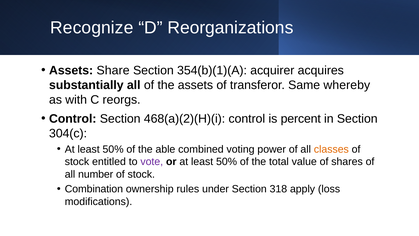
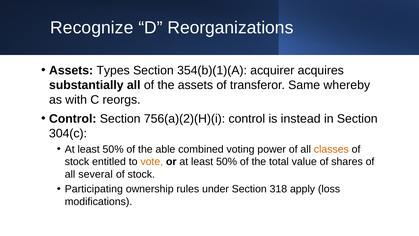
Share: Share -> Types (113, 70)
468(a)(2)(H)(i: 468(a)(2)(H)(i -> 756(a)(2)(H)(i (185, 119)
percent: percent -> instead (301, 119)
vote colour: purple -> orange (152, 162)
number: number -> several (96, 174)
Combination: Combination -> Participating (94, 189)
